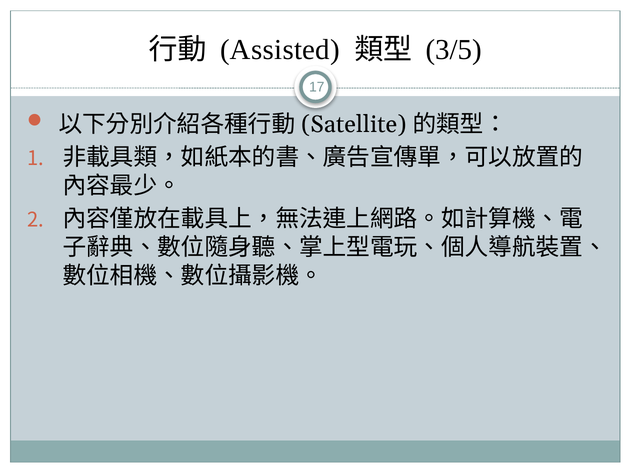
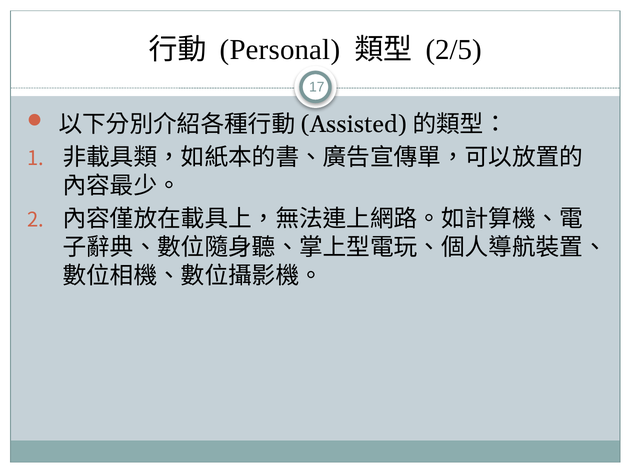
Assisted: Assisted -> Personal (280, 50)
3/5: 3/5 -> 2/5 (454, 50)
Satellite: Satellite -> Assisted (354, 124)
